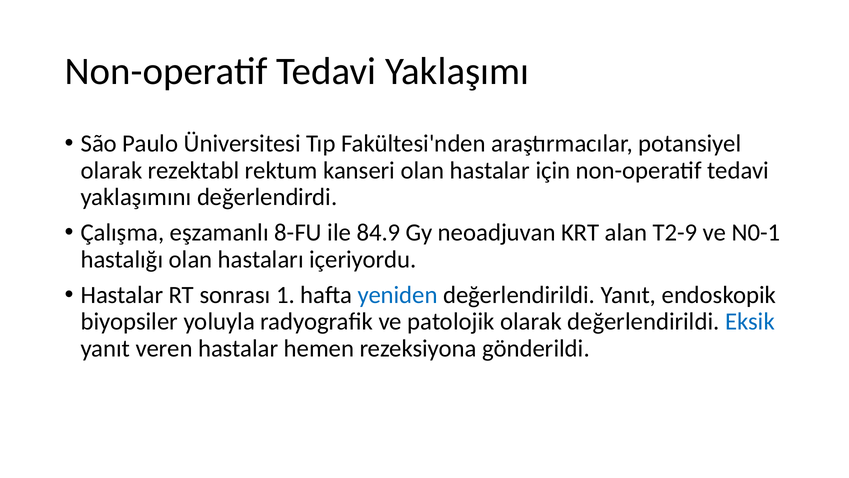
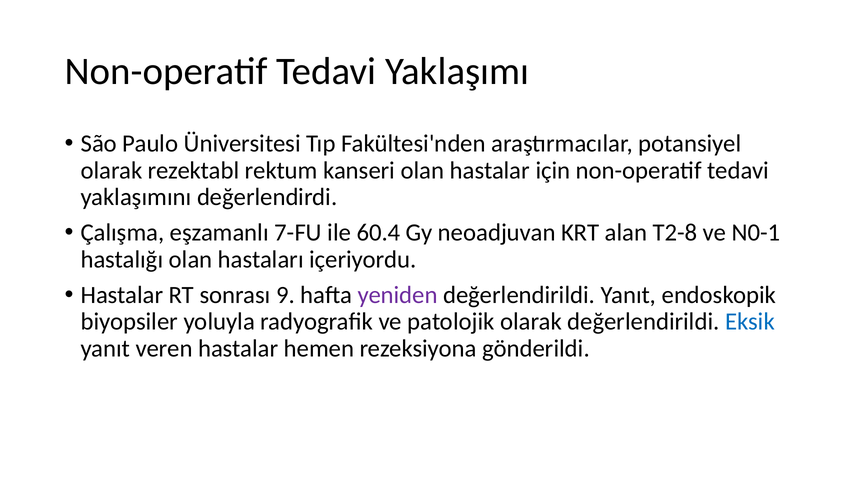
8-FU: 8-FU -> 7-FU (298, 232)
84.9: 84.9 -> 60.4 (378, 232)
T2-9: T2-9 -> T2-8 (675, 232)
1: 1 -> 9 (286, 295)
yeniden colour: blue -> purple (398, 295)
